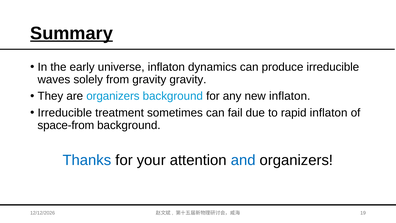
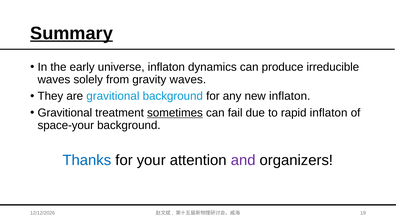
gravity gravity: gravity -> waves (188, 79)
are organizers: organizers -> gravitional (113, 96)
Irreducible: Irreducible -> Gravitional (65, 113)
sometimes underline: none -> present (175, 113)
space-from: space-from -> space-your (66, 125)
and colour: blue -> purple (243, 160)
